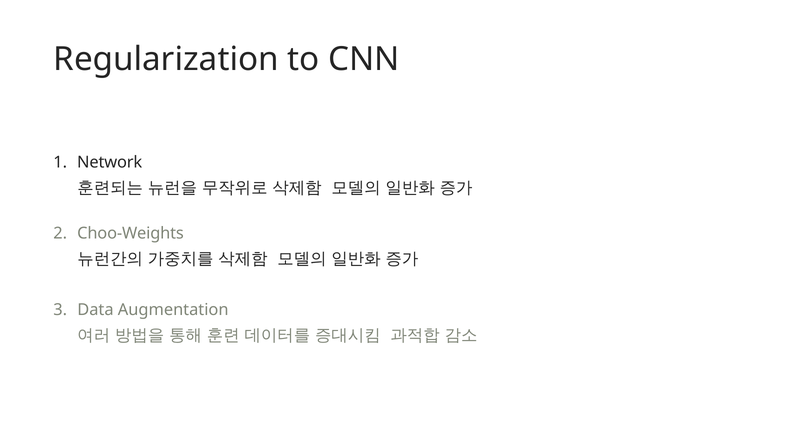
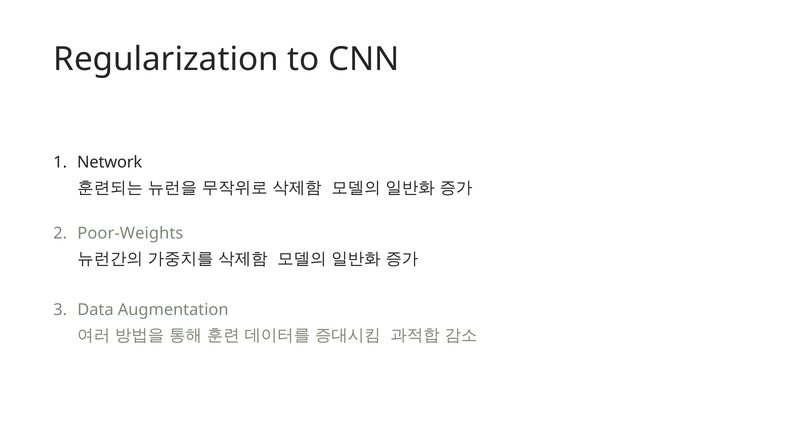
Choo-Weights: Choo-Weights -> Poor-Weights (130, 233)
